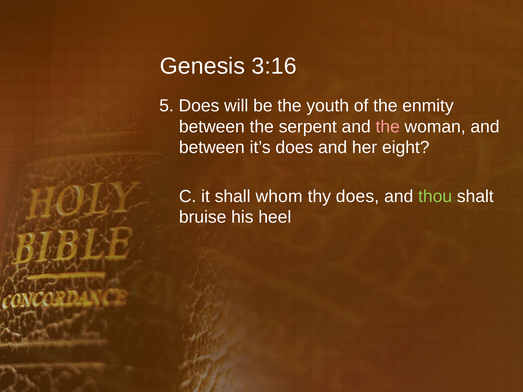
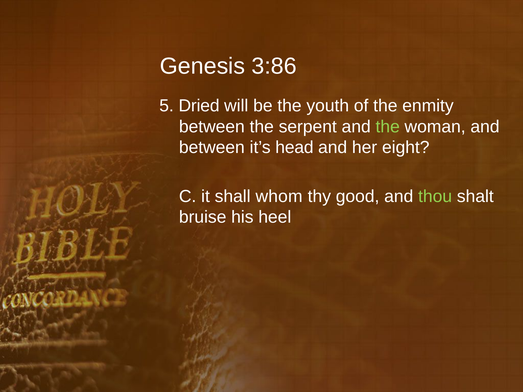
3:16: 3:16 -> 3:86 (274, 66)
5 Does: Does -> Dried (199, 106)
the colour: pink -> light green (388, 127)
it’s does: does -> head (294, 148)
thy does: does -> good (358, 196)
